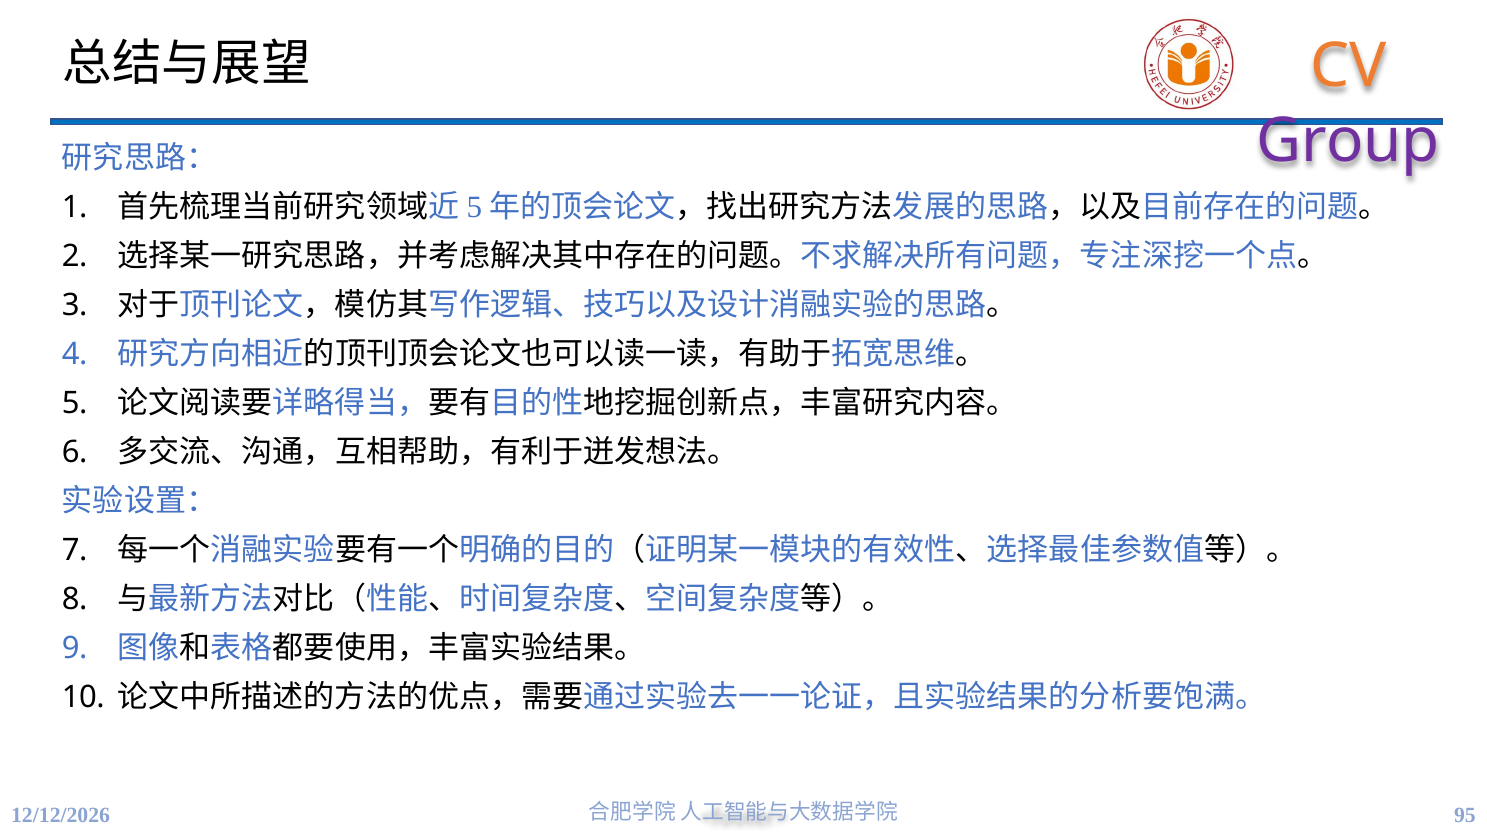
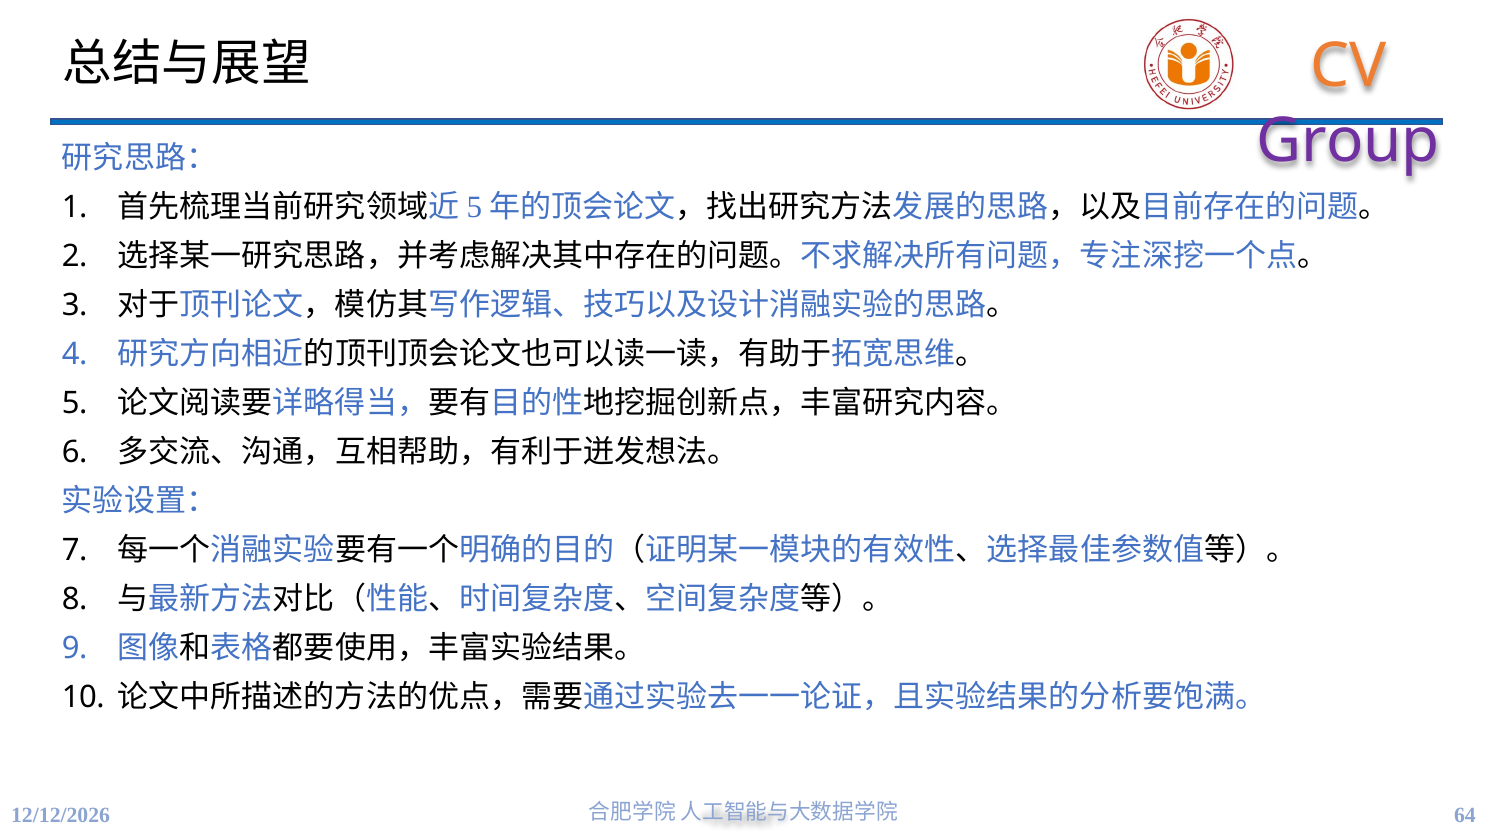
95: 95 -> 64 (1465, 815)
